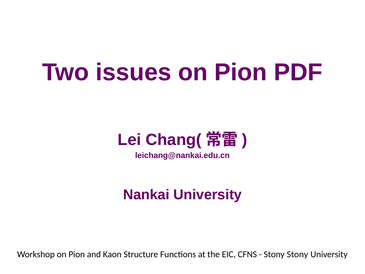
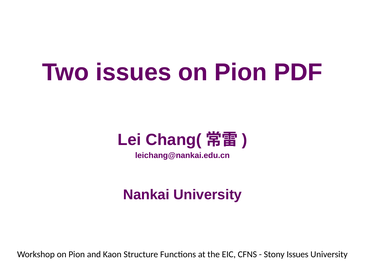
Stony Stony: Stony -> Issues (298, 254)
